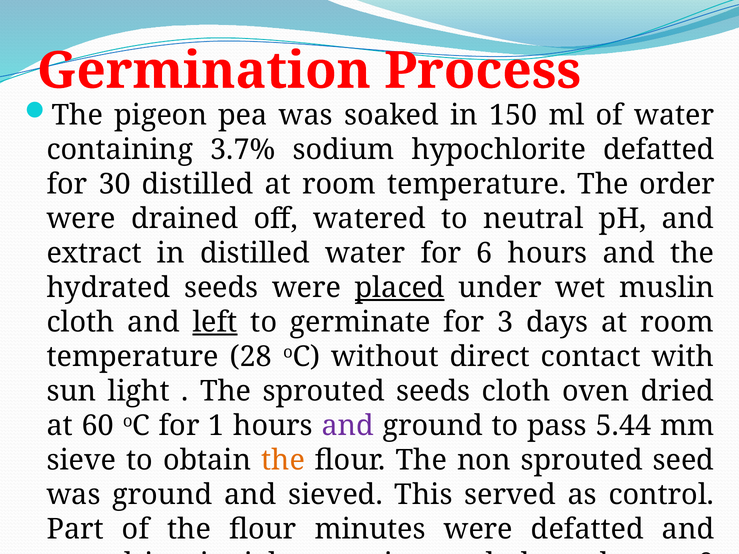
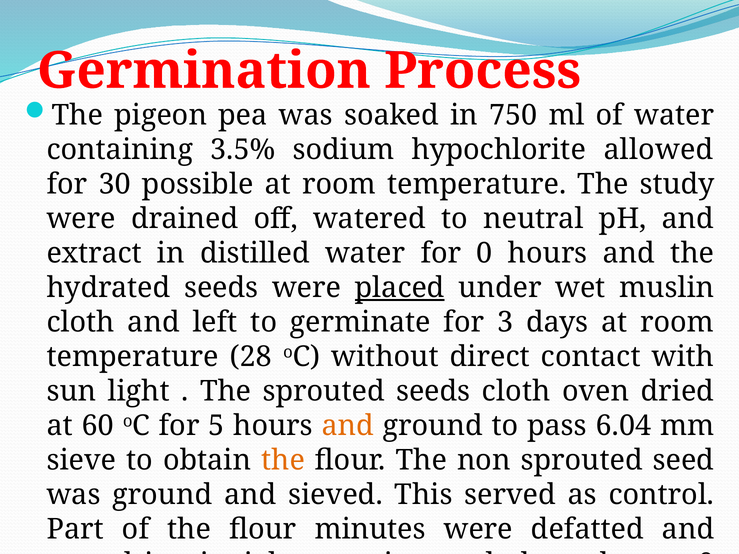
150: 150 -> 750 (513, 115)
3.7%: 3.7% -> 3.5% (243, 150)
hypochlorite defatted: defatted -> allowed (659, 150)
30 distilled: distilled -> possible (198, 184)
order: order -> study (677, 184)
for 6: 6 -> 0 (485, 253)
left underline: present -> none (215, 322)
1: 1 -> 5 (216, 426)
and colour: purple -> orange (348, 426)
5.44: 5.44 -> 6.04 (623, 426)
